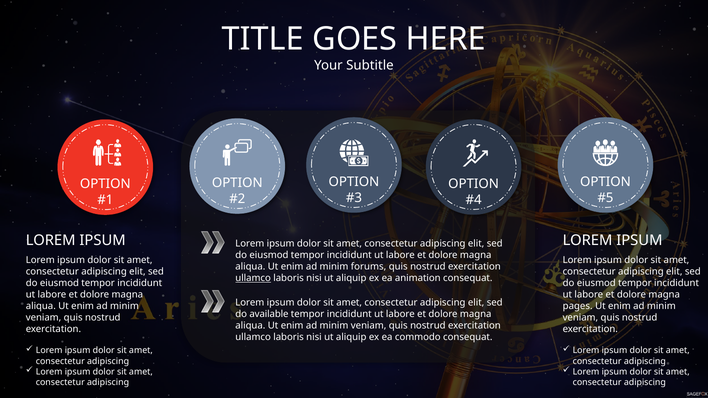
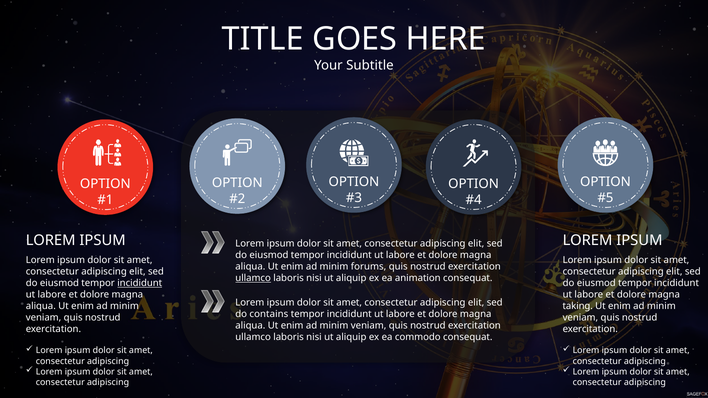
incididunt underline: none -> present (140, 283)
pages: pages -> taking (578, 306)
available: available -> contains (269, 314)
